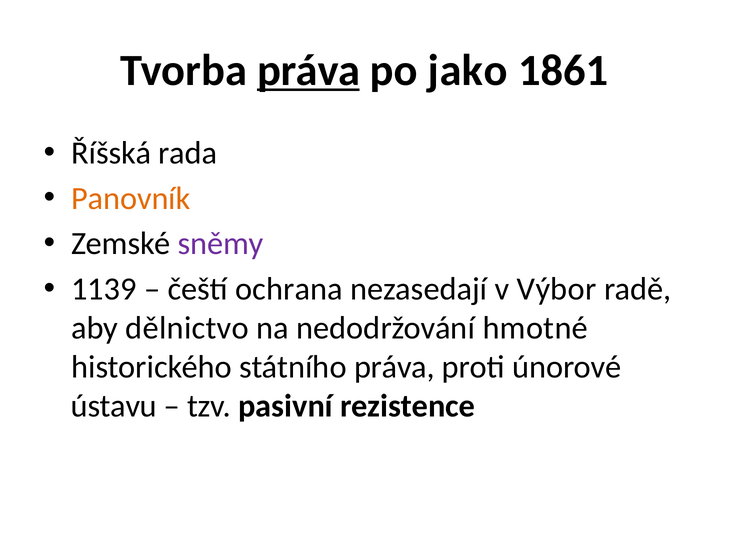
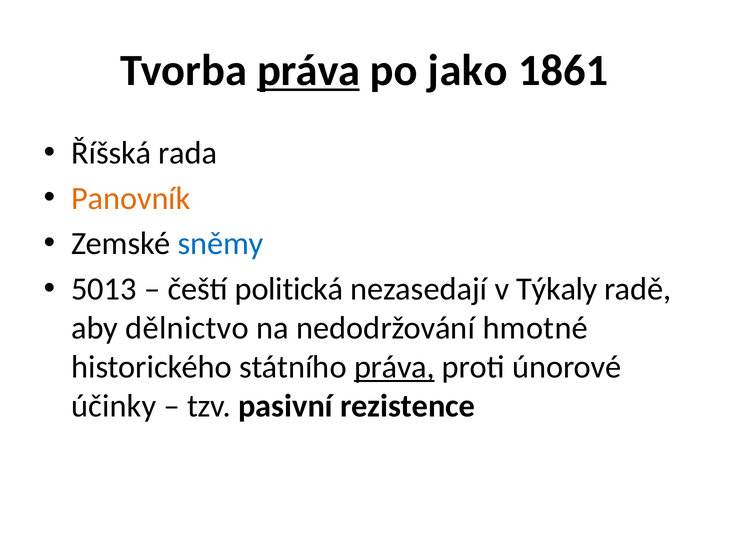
sněmy colour: purple -> blue (221, 244)
1139: 1139 -> 5013 (104, 289)
ochrana: ochrana -> politická (289, 289)
Výbor: Výbor -> Týkaly (557, 289)
práva underline: none -> present (394, 367)
ústavu: ústavu -> účinky (114, 406)
